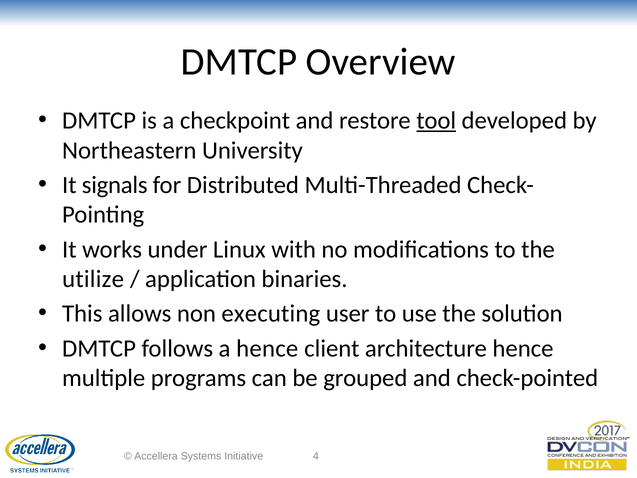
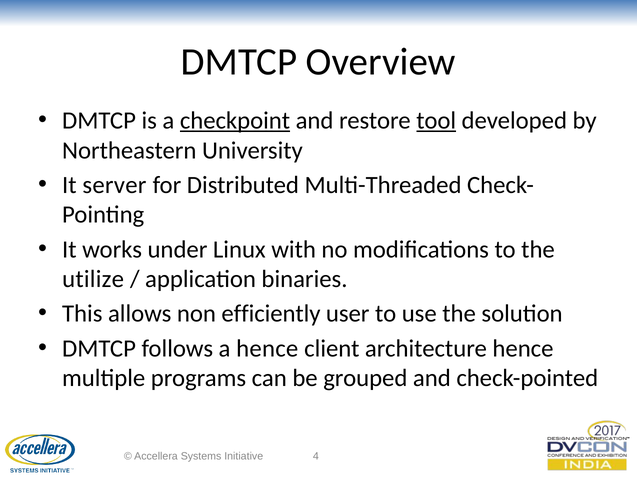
checkpoint underline: none -> present (235, 121)
signals: signals -> server (114, 185)
executing: executing -> efficiently (271, 314)
